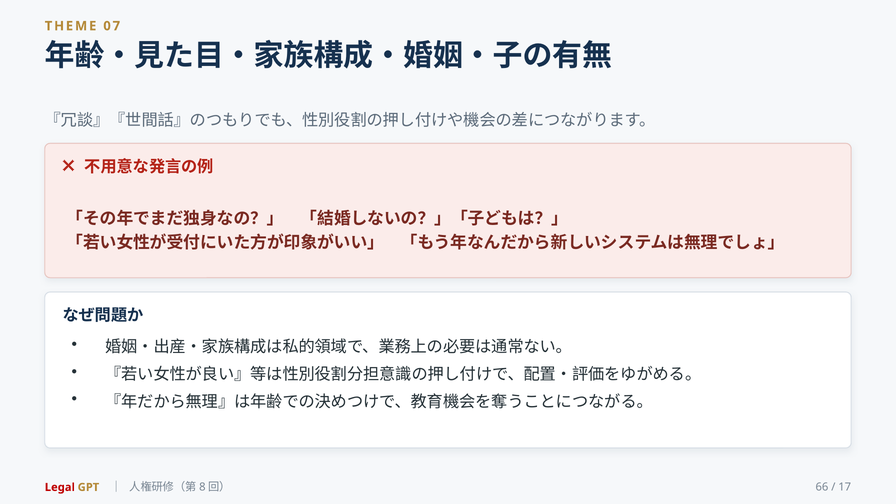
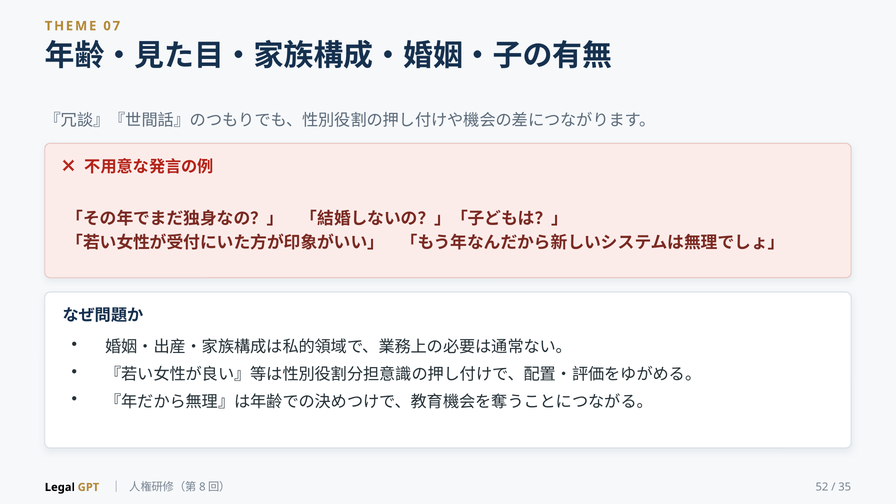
Legal colour: red -> black (60, 487)
66: 66 -> 52 (822, 487)
17: 17 -> 35 (845, 487)
